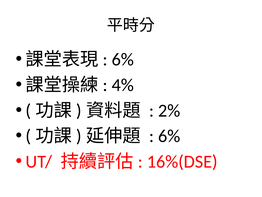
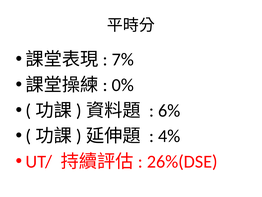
6%: 6% -> 7% (123, 59)
4%: 4% -> 0% (123, 85)
2%: 2% -> 6% (169, 110)
6%: 6% -> 4% (169, 136)
16%(DSE: 16%(DSE -> 26%(DSE (182, 161)
